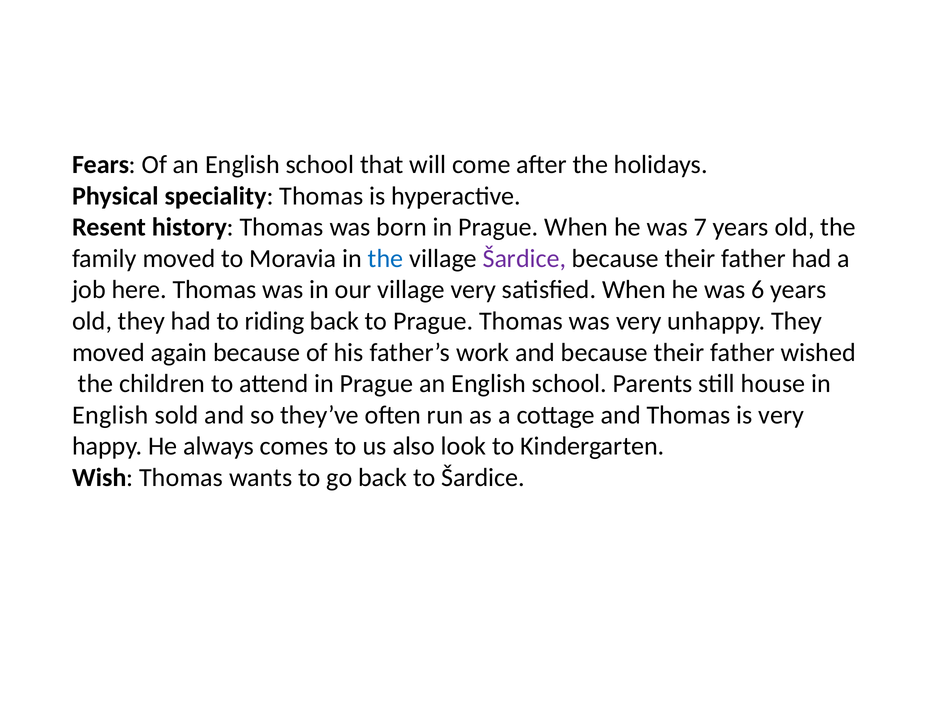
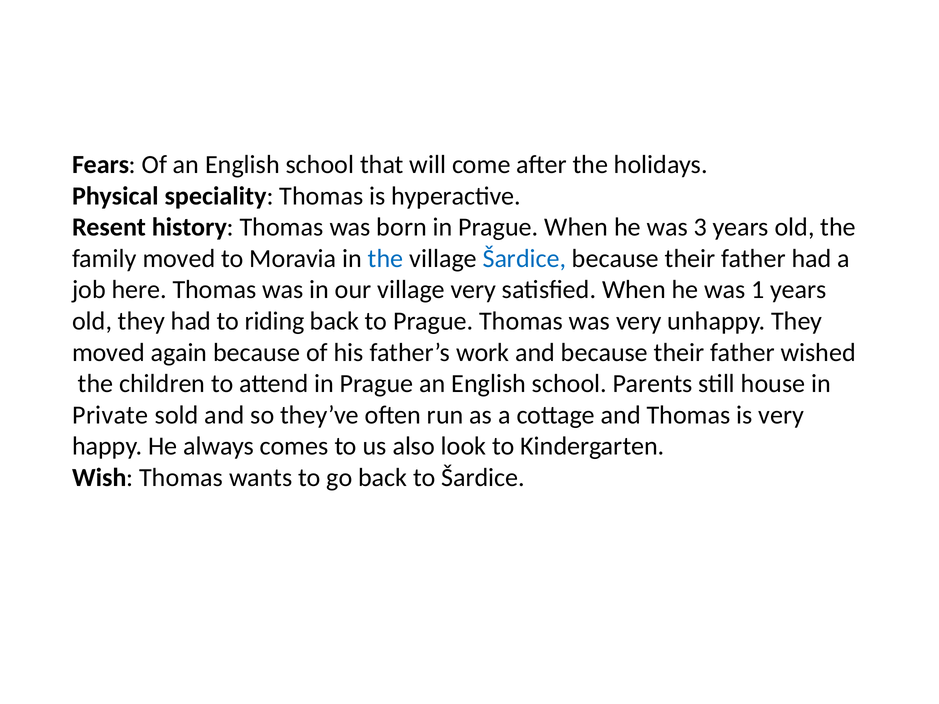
7: 7 -> 3 (700, 227)
Šardice colour: purple -> blue (524, 259)
6: 6 -> 1 (758, 290)
English: English -> Private (110, 415)
